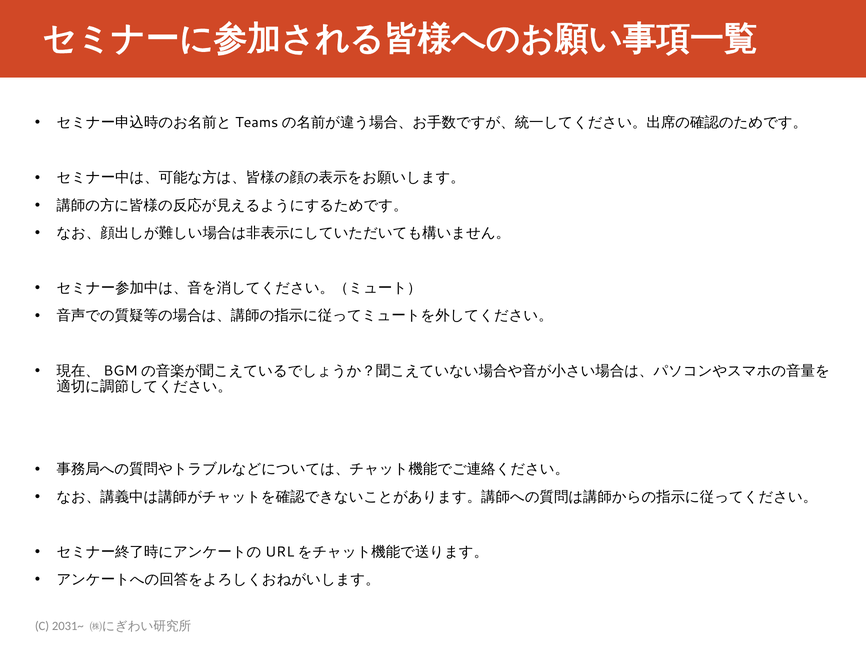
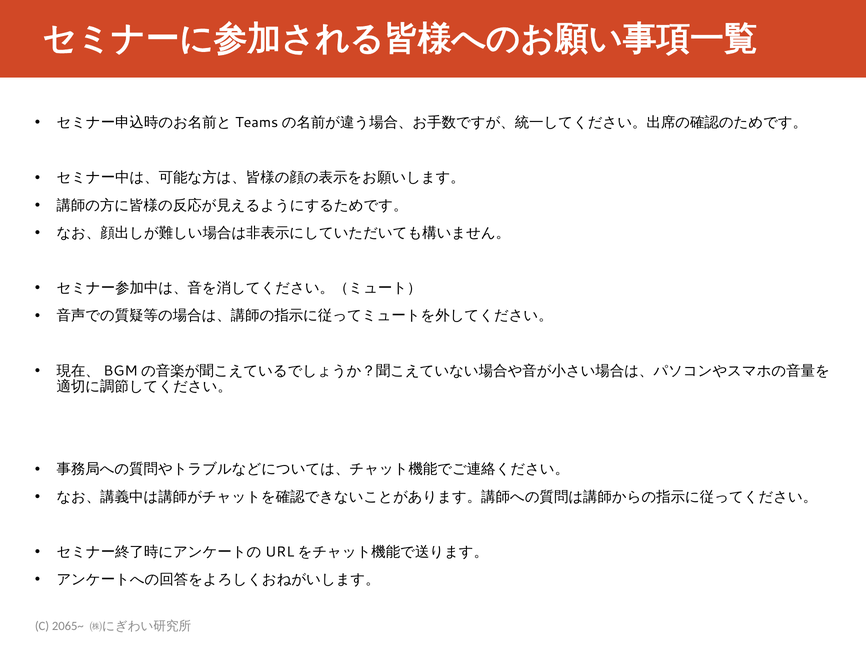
2031~: 2031~ -> 2065~ (68, 627)
